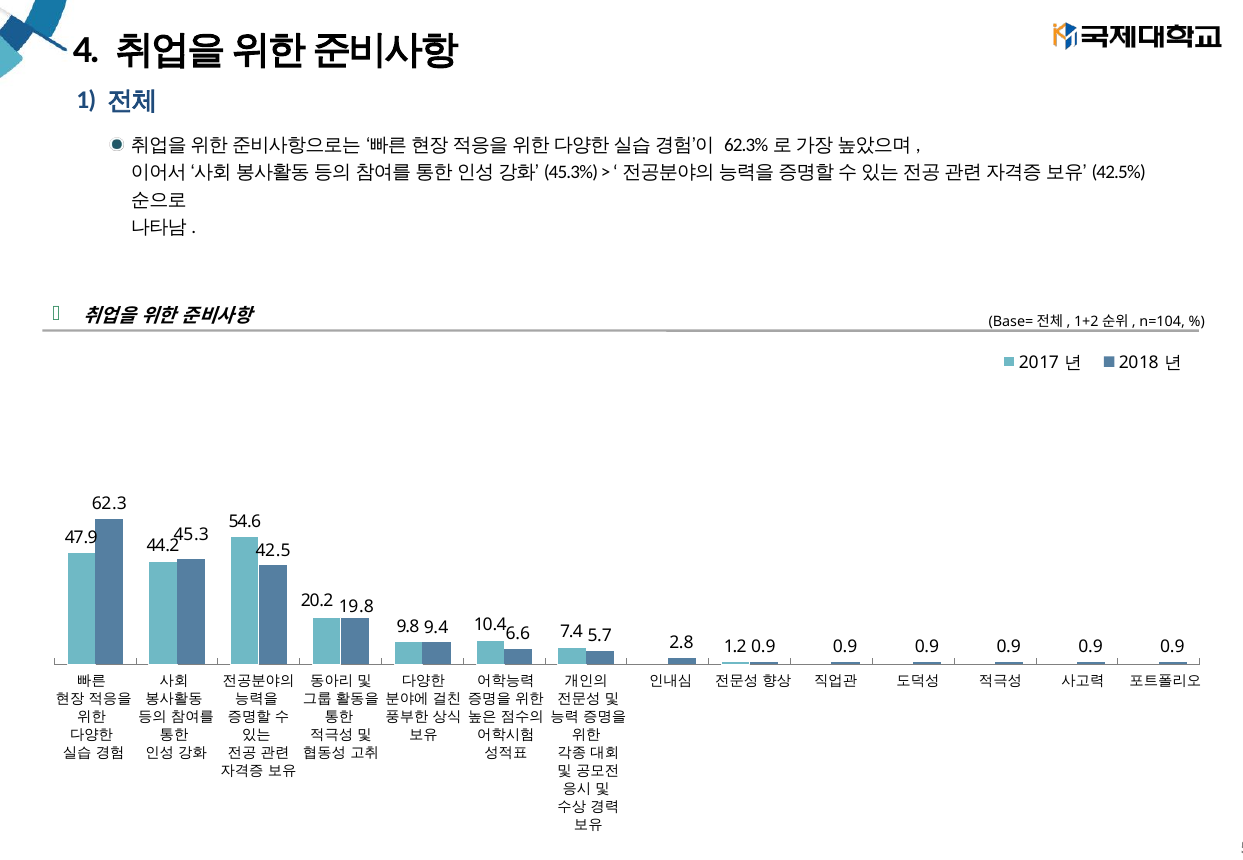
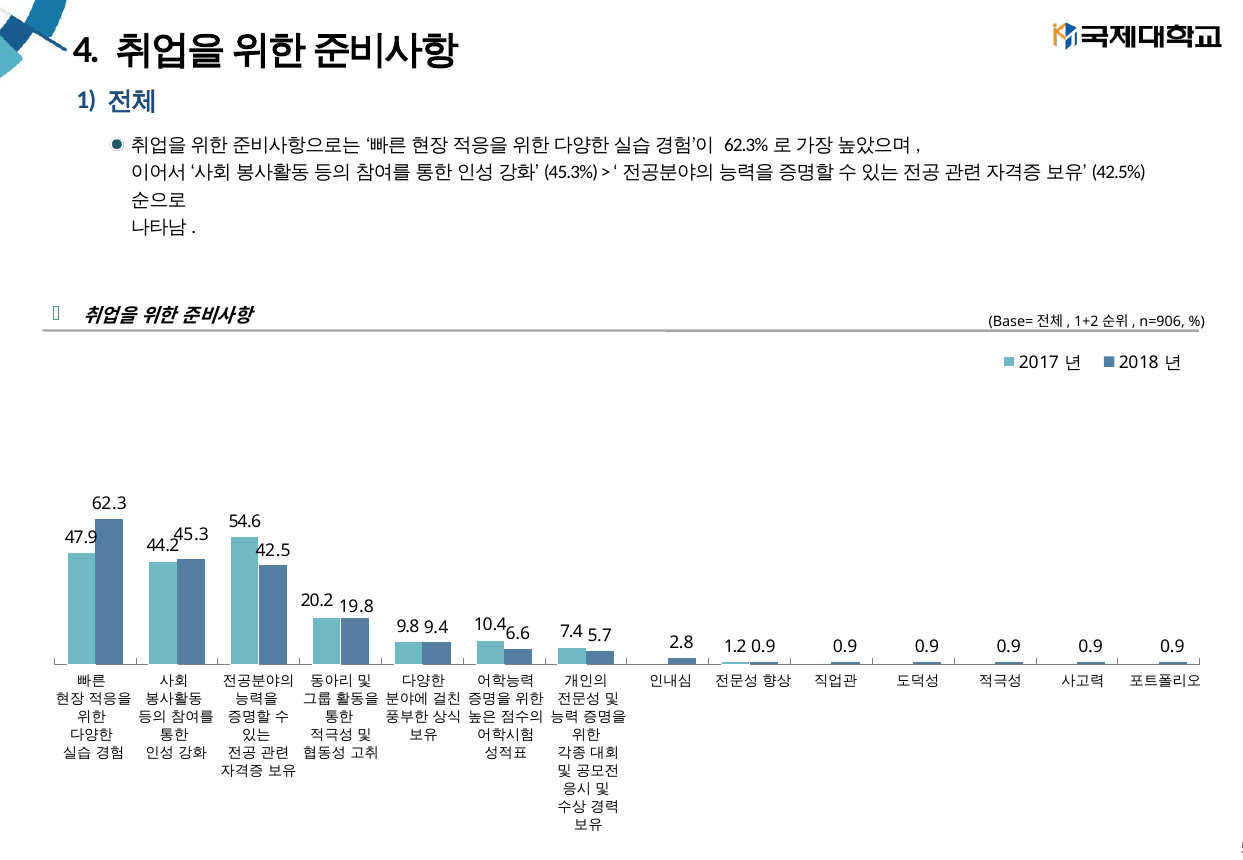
n=104: n=104 -> n=906 (1162, 322)
